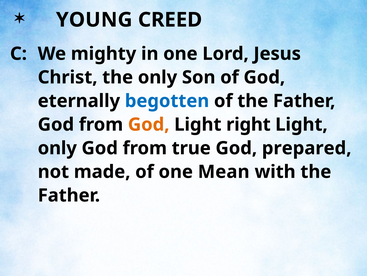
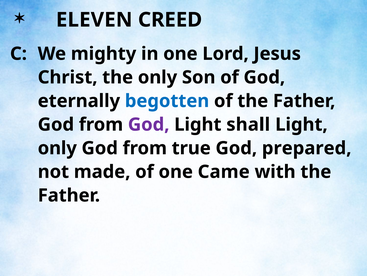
YOUNG: YOUNG -> ELEVEN (94, 20)
God colour: orange -> purple (149, 124)
right: right -> shall (248, 124)
Mean: Mean -> Came (224, 171)
